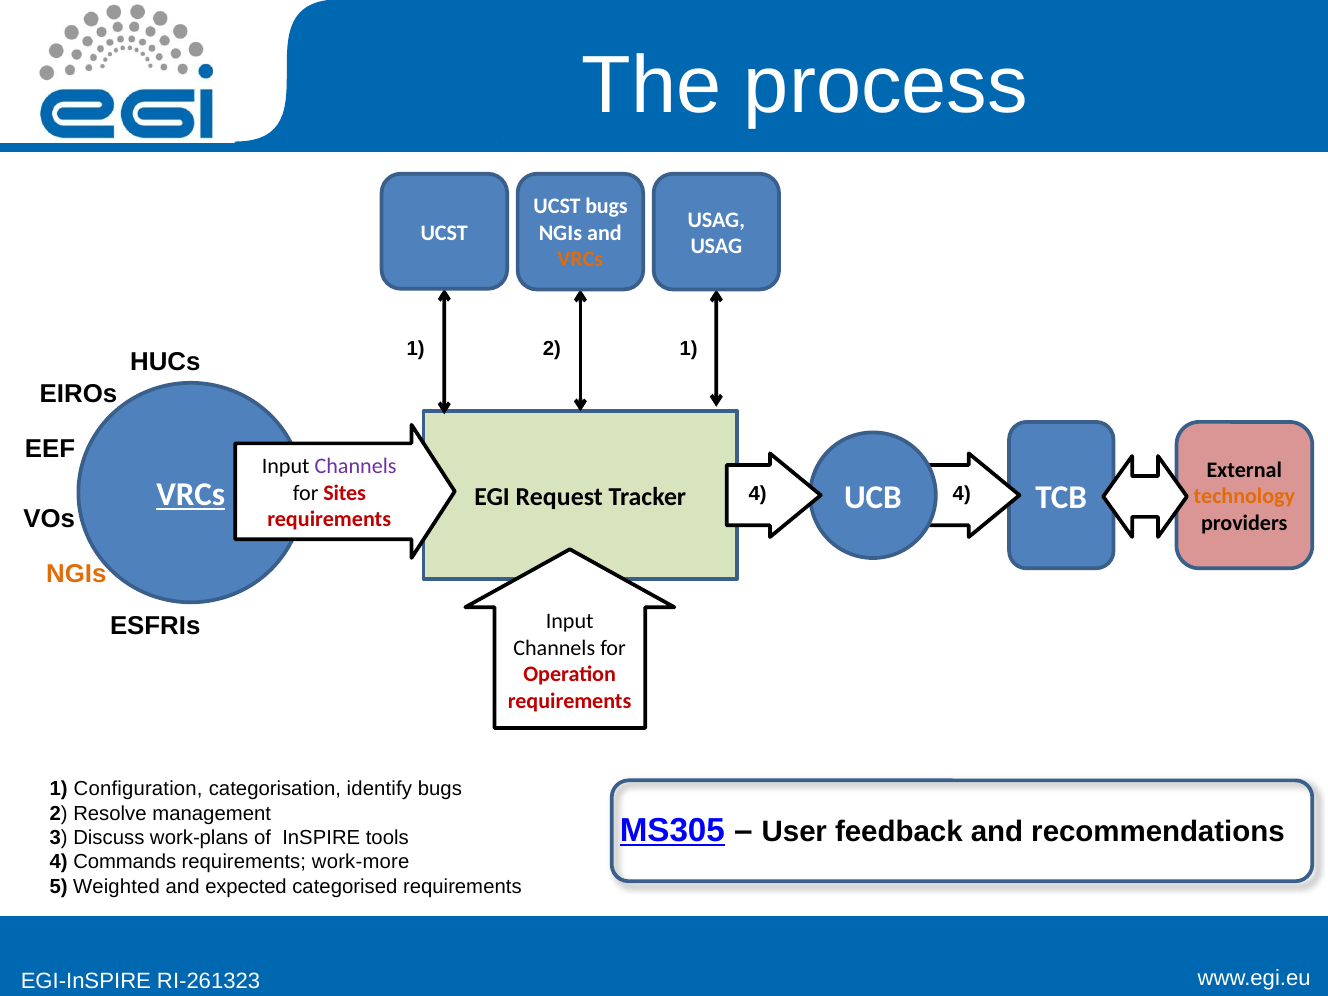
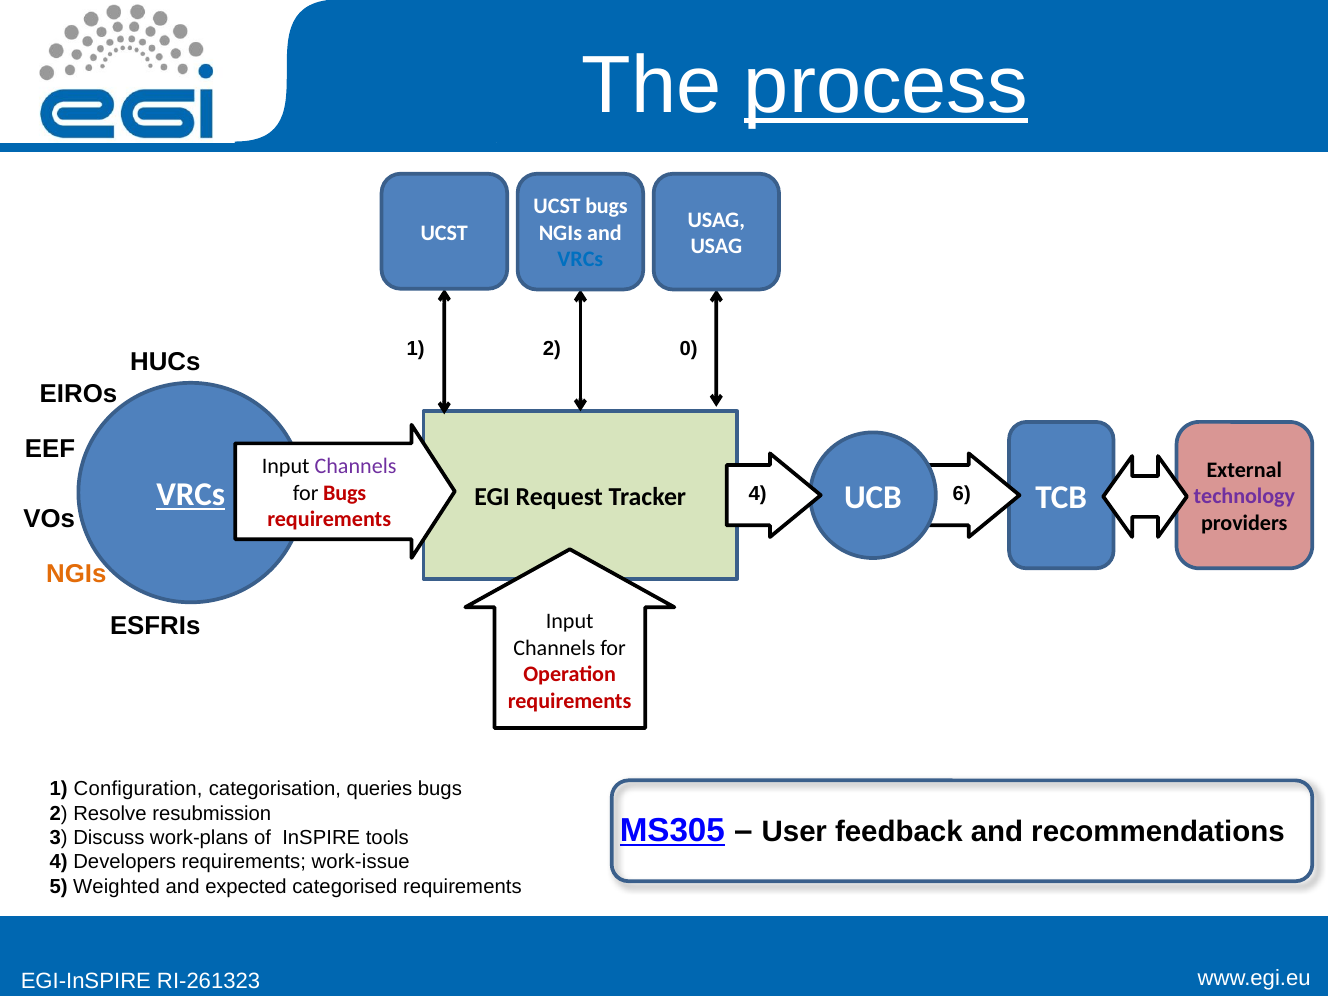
process underline: none -> present (886, 85)
VRCs colour: orange -> blue (580, 260)
2 1: 1 -> 0 (689, 349)
for Sites: Sites -> Bugs (345, 493)
4 4: 4 -> 6 (962, 493)
technology colour: orange -> purple (1244, 497)
identify: identify -> queries (379, 789)
management: management -> resubmission (212, 813)
Commands: Commands -> Developers (125, 862)
work-more: work-more -> work-issue (361, 862)
